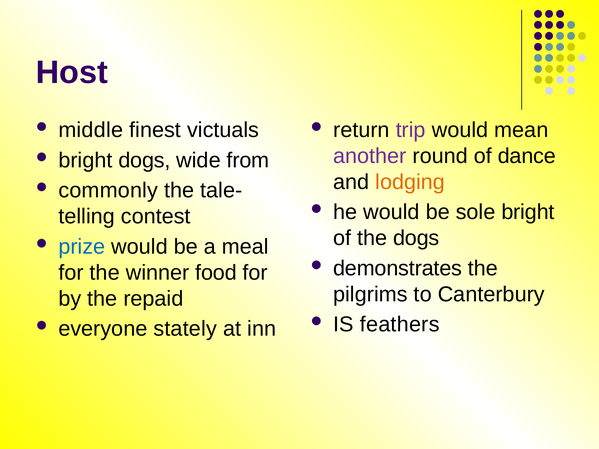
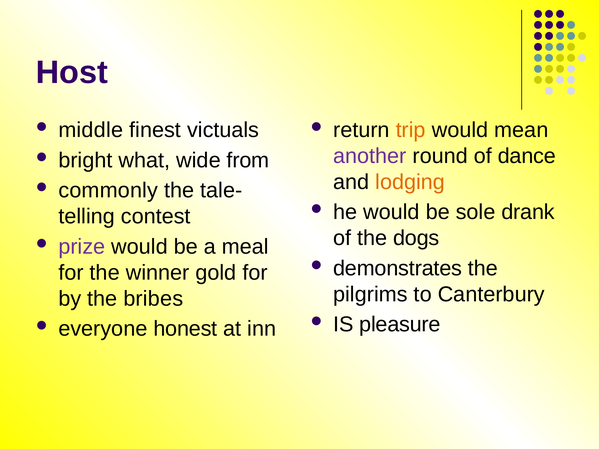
trip colour: purple -> orange (411, 130)
bright dogs: dogs -> what (144, 160)
sole bright: bright -> drank (528, 212)
prize colour: blue -> purple (82, 247)
food: food -> gold (216, 273)
repaid: repaid -> bribes (153, 299)
feathers: feathers -> pleasure (400, 325)
stately: stately -> honest (185, 329)
